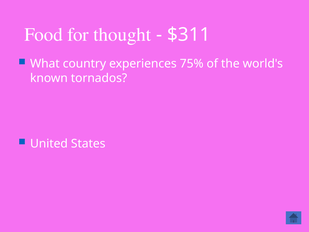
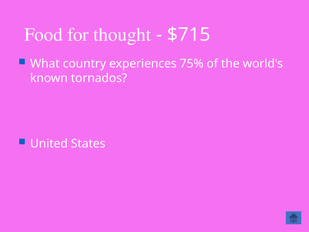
$311: $311 -> $715 (189, 35)
